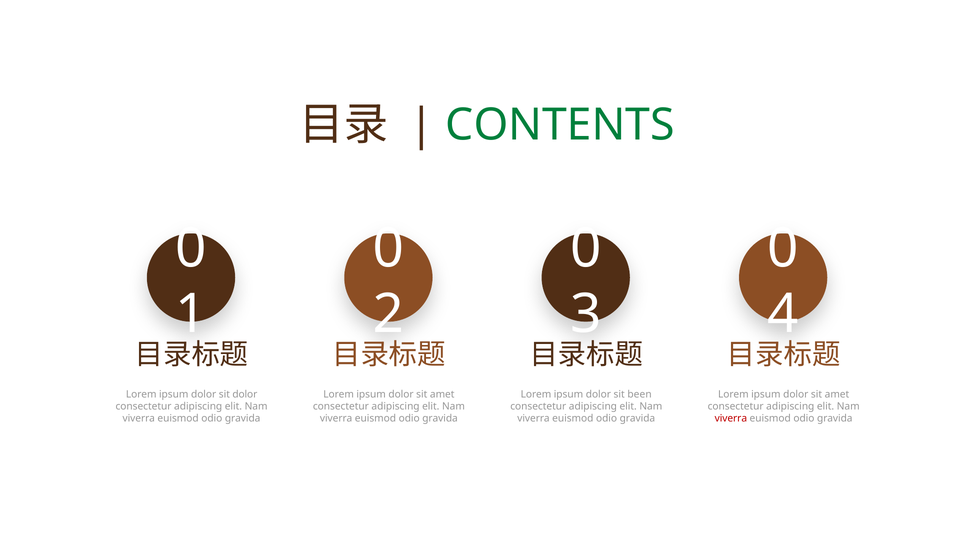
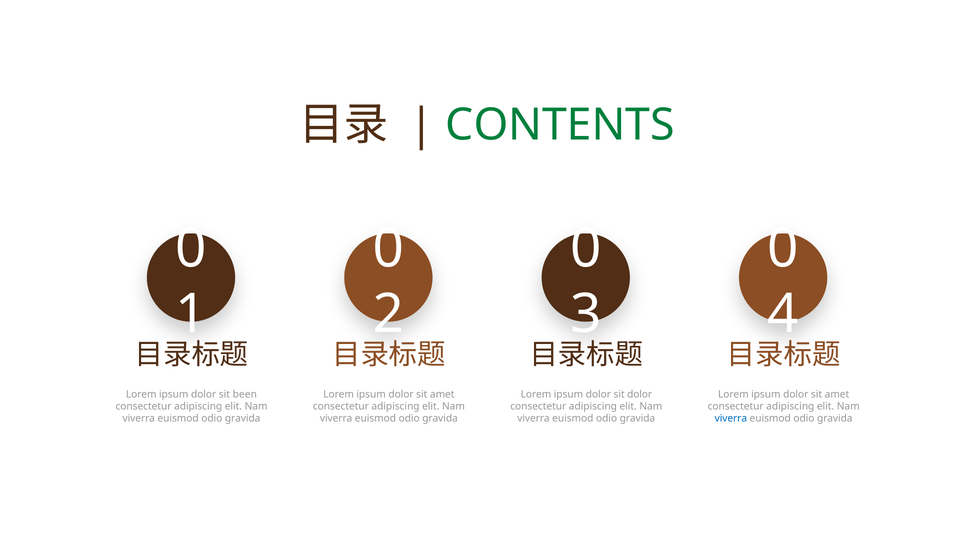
sit dolor: dolor -> been (245, 394)
sit been: been -> dolor (640, 394)
viverra colour: red -> blue (731, 418)
